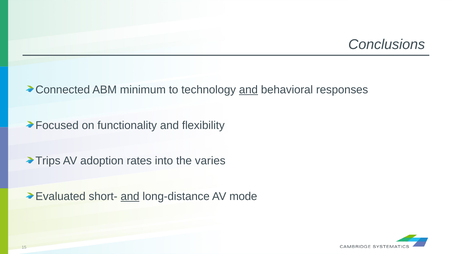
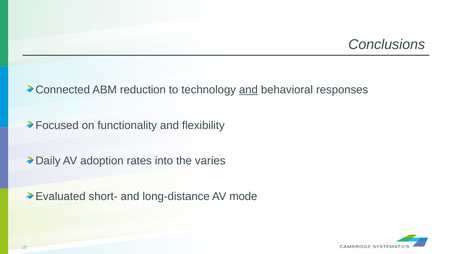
minimum: minimum -> reduction (143, 90)
Trips: Trips -> Daily (48, 161)
and underline: present -> none (130, 196)
